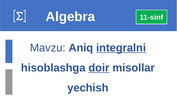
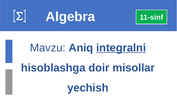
doir underline: present -> none (99, 67)
